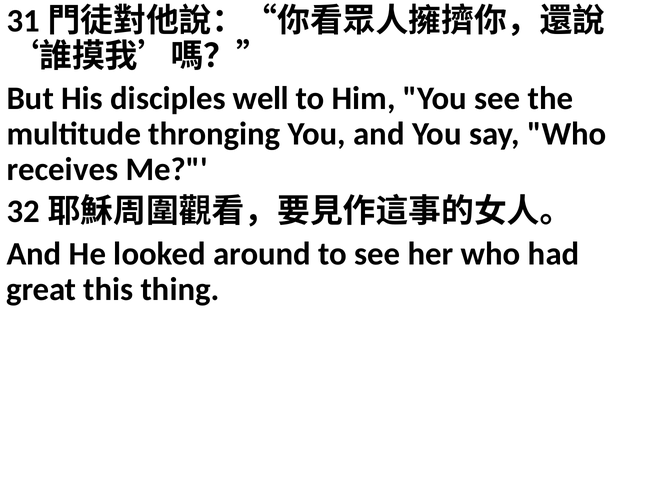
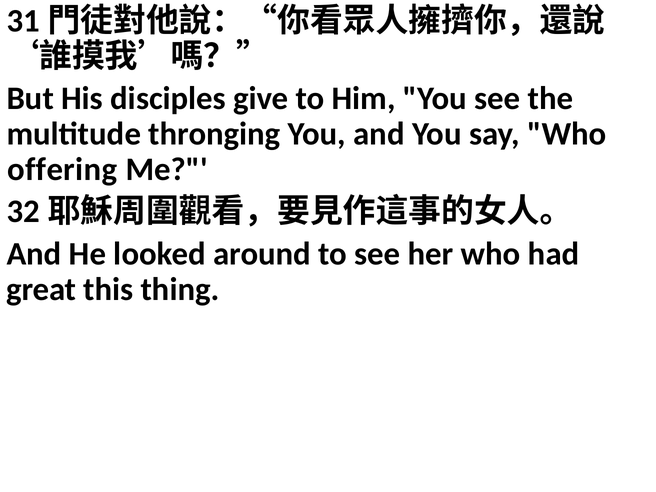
well: well -> give (261, 99)
receives: receives -> offering (62, 169)
